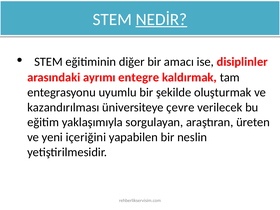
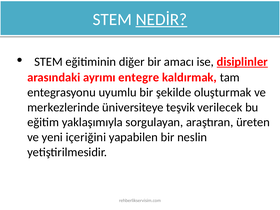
disiplinler underline: none -> present (242, 62)
kazandırılması: kazandırılması -> merkezlerinde (63, 107)
çevre: çevre -> teşvik (181, 107)
